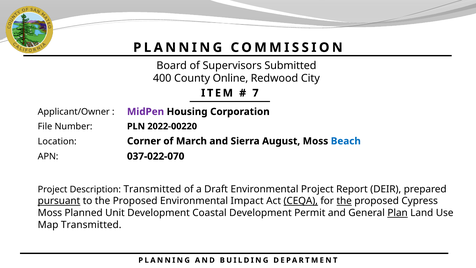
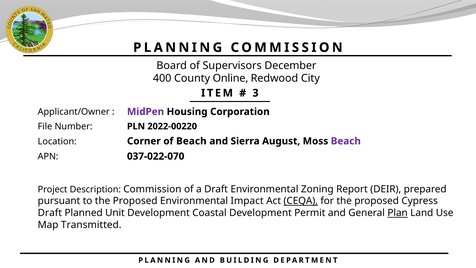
Submitted: Submitted -> December (290, 65)
7: 7 -> 3 (256, 93)
of March: March -> Beach (191, 141)
Beach colour: blue -> purple (346, 141)
Description Transmitted: Transmitted -> Commission (152, 189)
Environmental Project: Project -> Zoning (317, 189)
pursuant underline: present -> none (59, 201)
the underline: present -> none (344, 201)
Moss: Moss -> Draft (50, 213)
